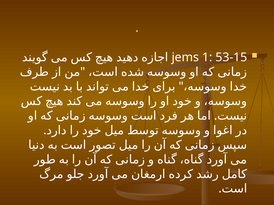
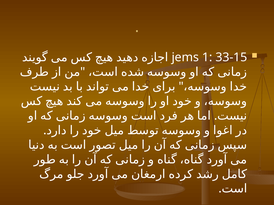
53-15: 53-15 -> 33-15 (231, 57)
